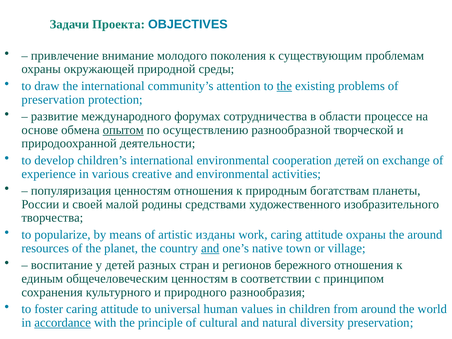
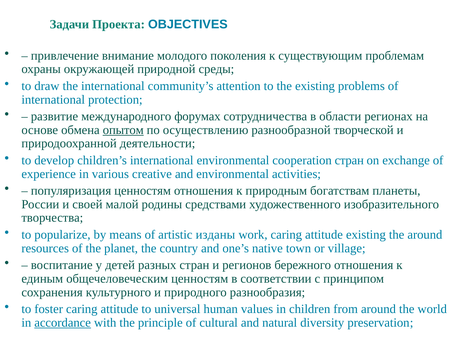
the underline: present -> none (284, 86)
preservation: preservation -> international (53, 100)
процессе: процессе -> регионах (389, 116)
cooperation детей: детей -> стран (349, 160)
attitude охраны: охраны -> existing (366, 235)
and underline: present -> none (210, 248)
